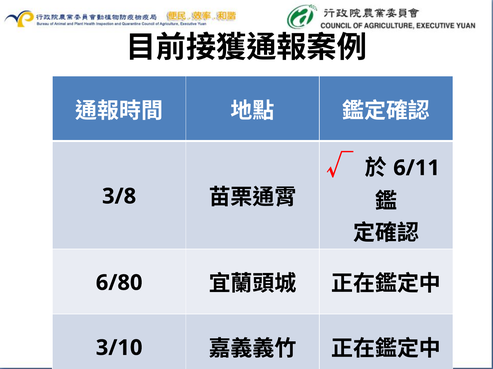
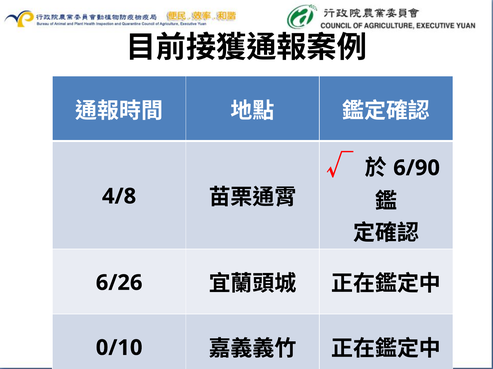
6/11: 6/11 -> 6/90 (417, 168)
3/8: 3/8 -> 4/8 (119, 197)
6/80: 6/80 -> 6/26 (119, 283)
3/10: 3/10 -> 0/10 (119, 348)
